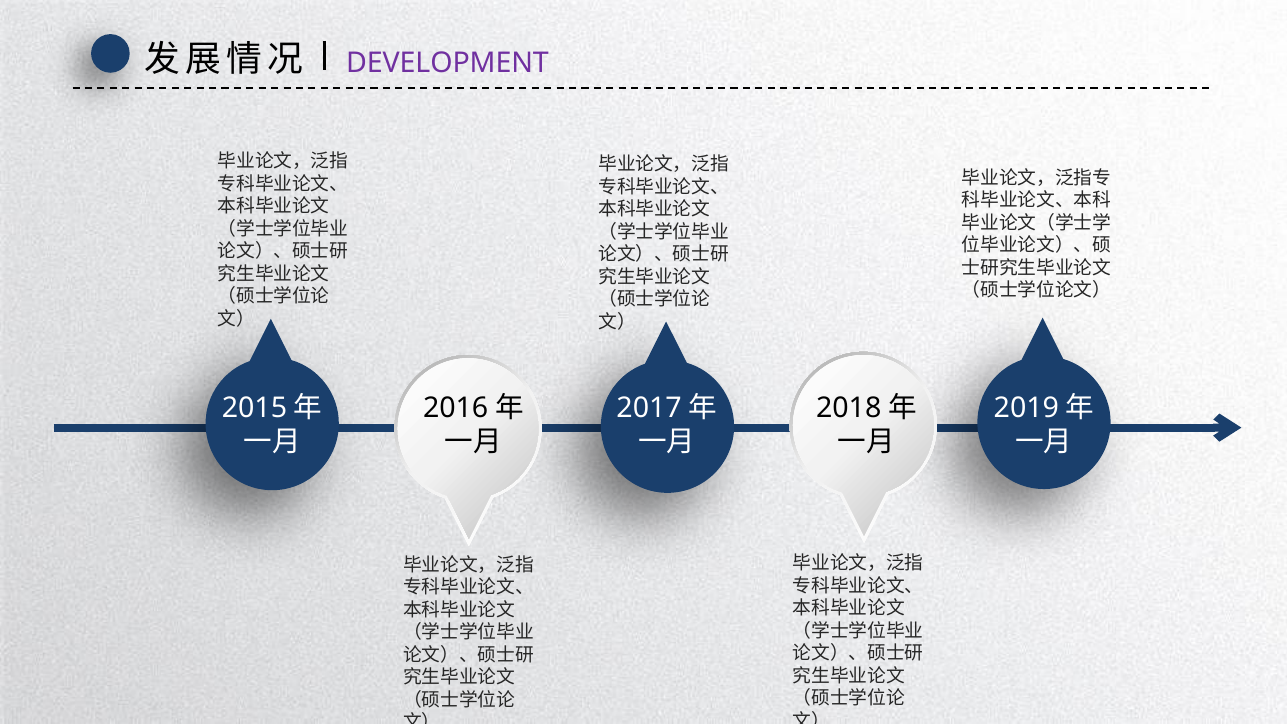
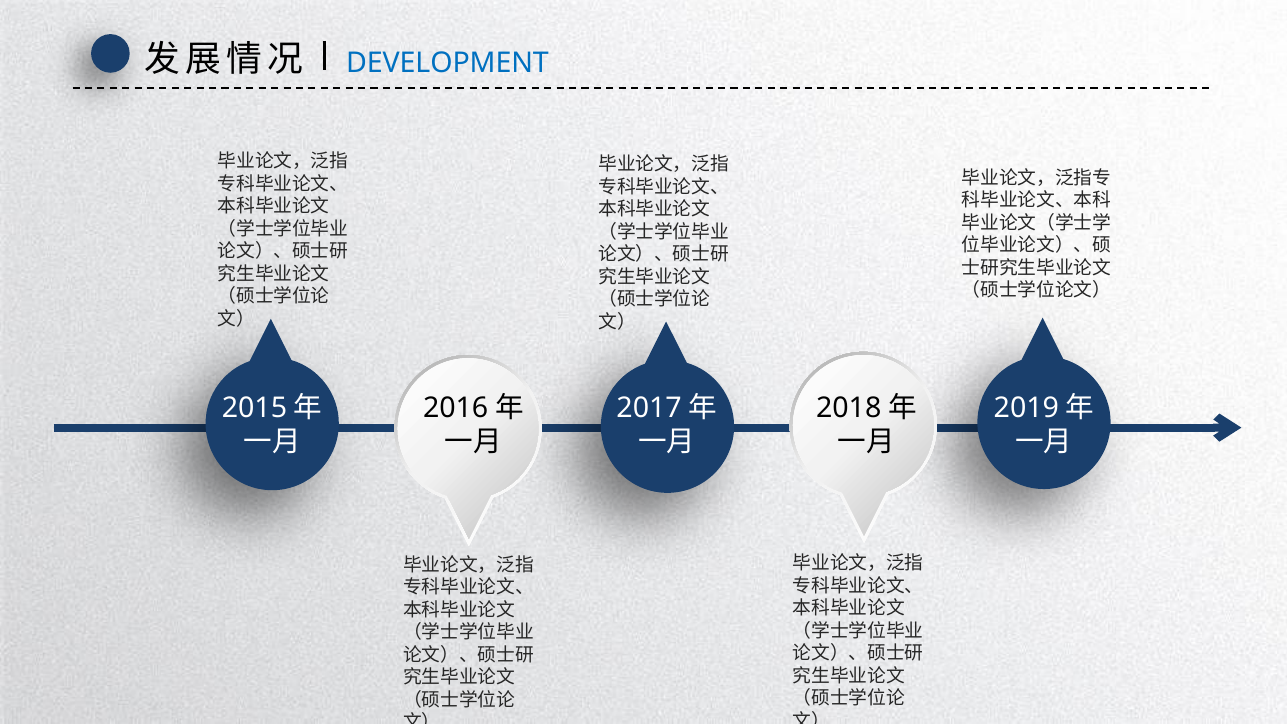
DEVELOPMENT colour: purple -> blue (447, 63)
